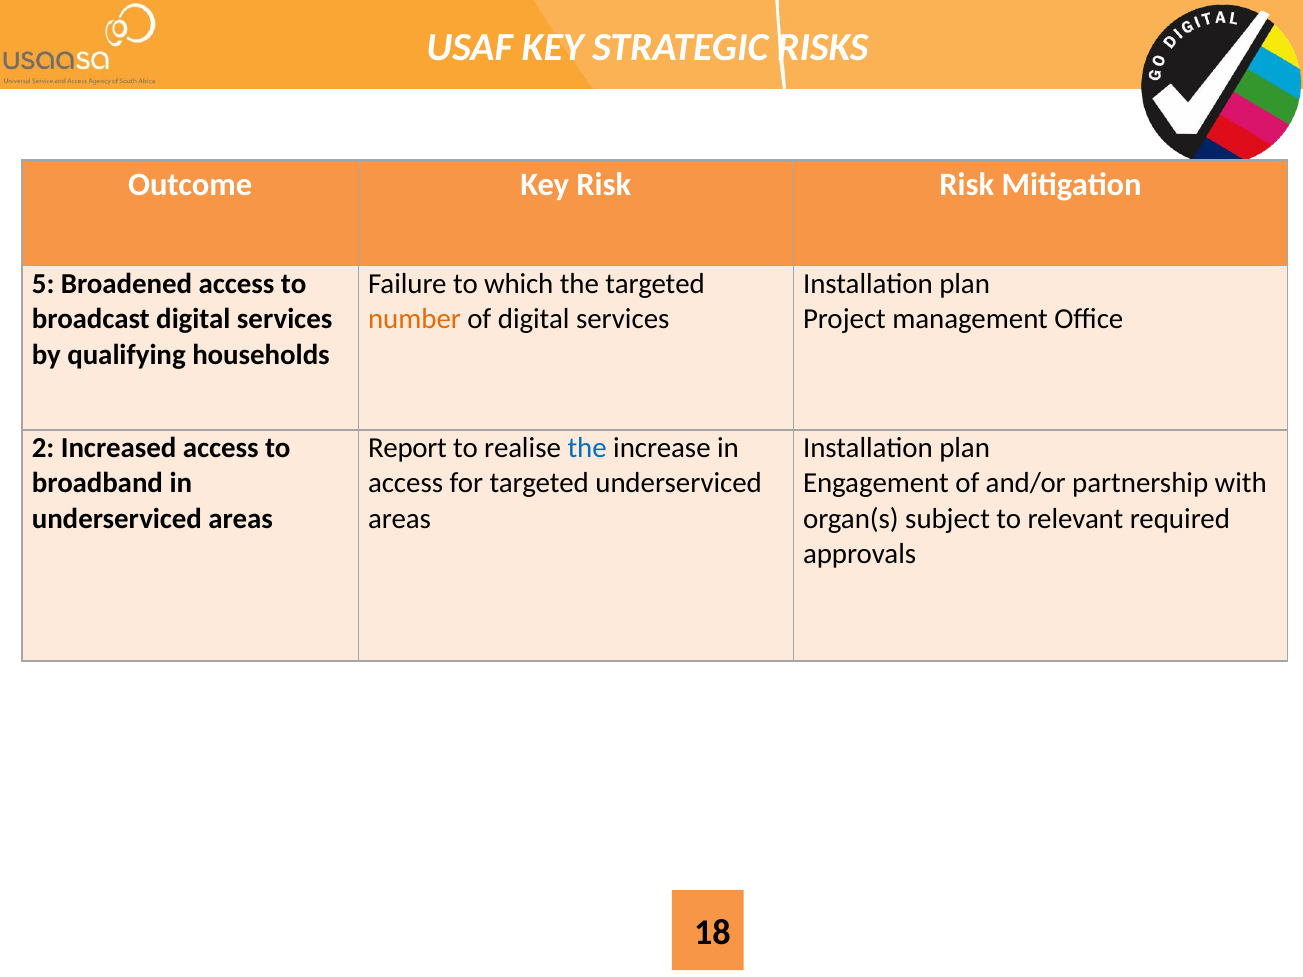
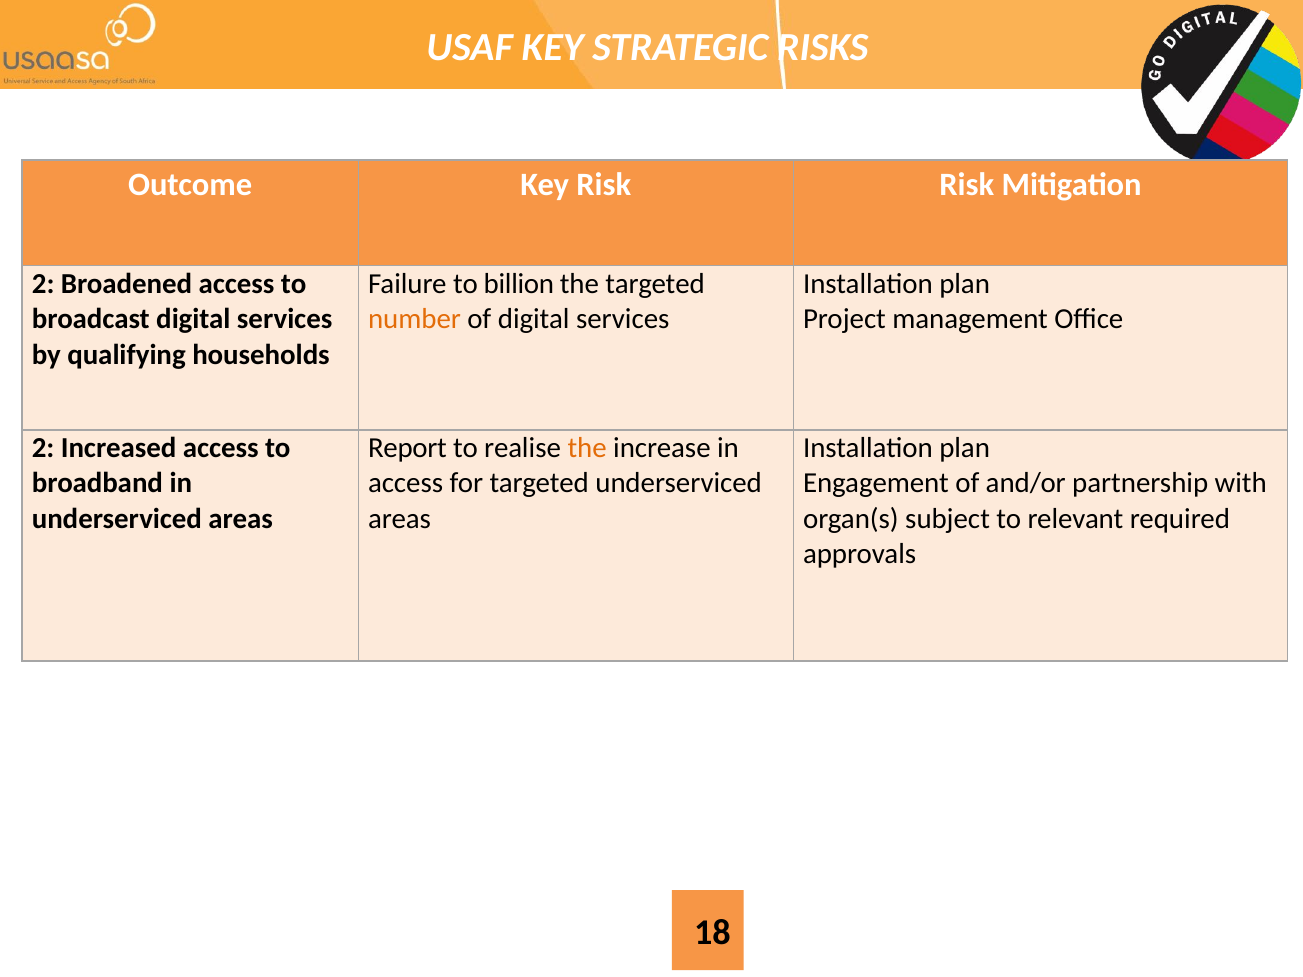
5: 5 -> 2 (43, 284)
which: which -> billion (519, 284)
the colour: blue -> orange (587, 448)
